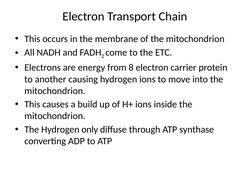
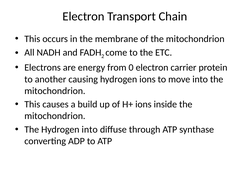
8: 8 -> 0 (131, 68)
Hydrogen only: only -> into (90, 130)
